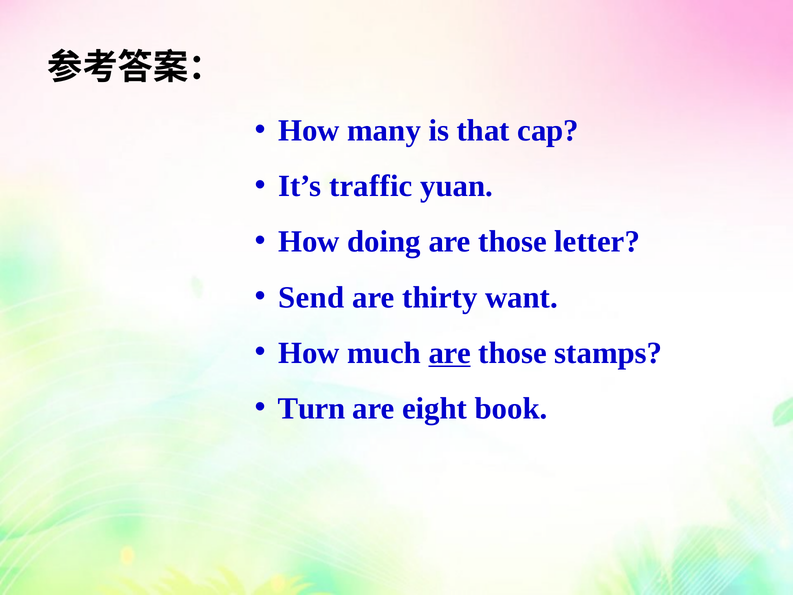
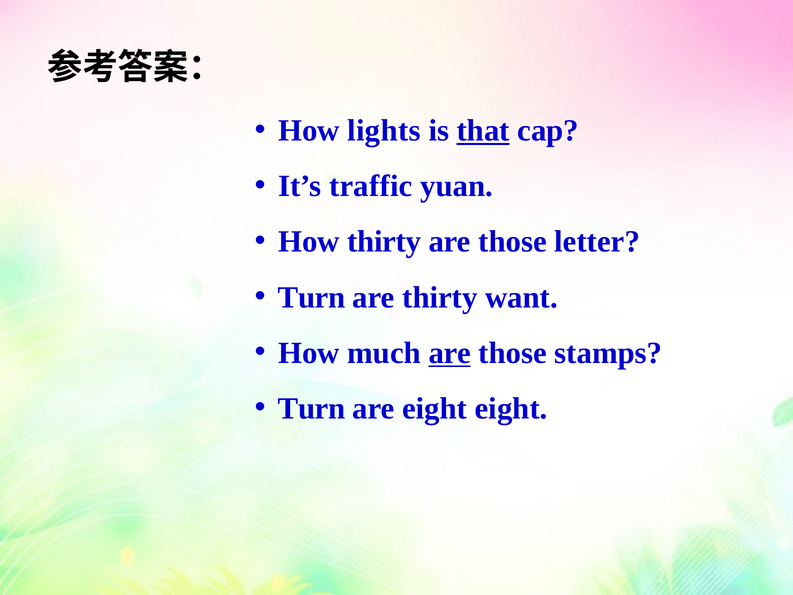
many: many -> lights (384, 131)
that underline: none -> present (483, 131)
How doing: doing -> thirty (384, 242)
Send: Send -> Turn (312, 297)
eight book: book -> eight (511, 408)
